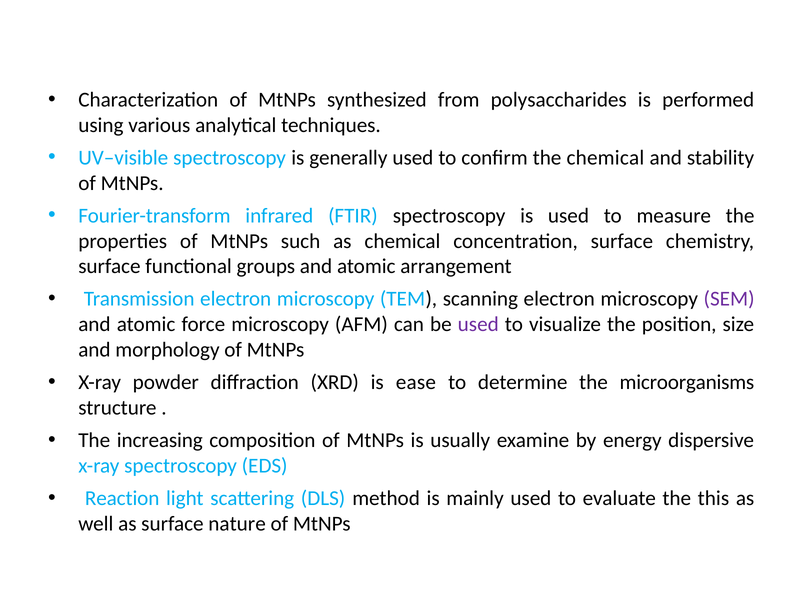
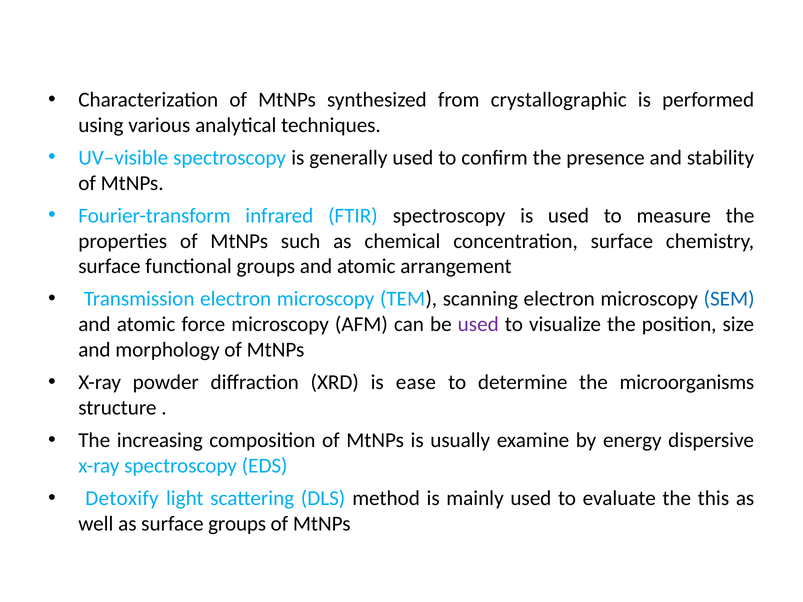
polysaccharides: polysaccharides -> crystallographic (559, 100)
the chemical: chemical -> presence (606, 158)
SEM colour: purple -> blue (729, 299)
Reaction: Reaction -> Detoxify (122, 498)
surface nature: nature -> groups (237, 524)
